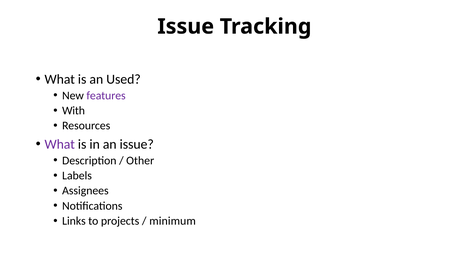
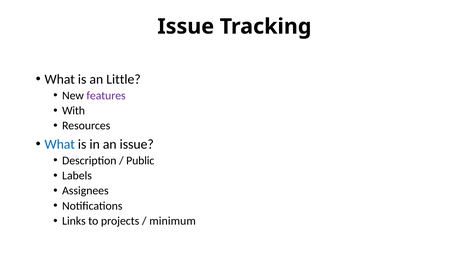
Used: Used -> Little (123, 79)
What colour: purple -> blue (60, 144)
Other: Other -> Public (140, 160)
